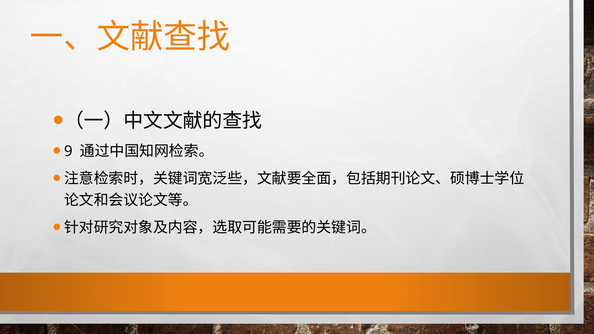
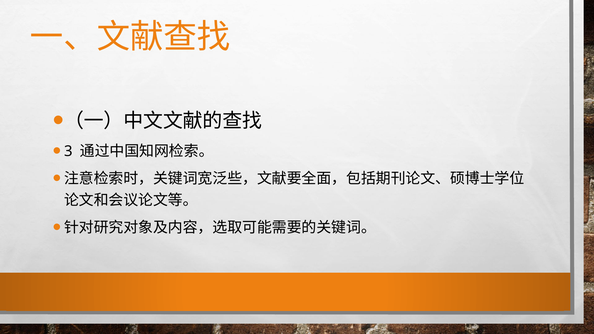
9: 9 -> 3 (68, 151)
